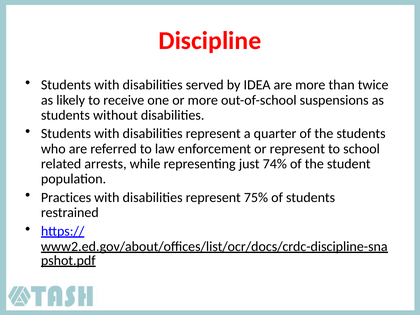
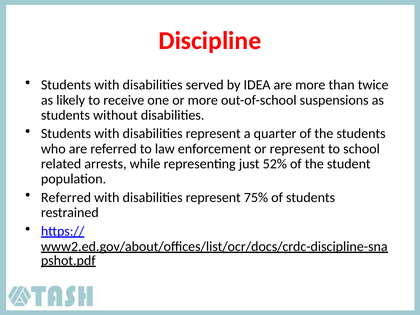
74%: 74% -> 52% (275, 164)
Practices: Practices -> Referred (66, 197)
